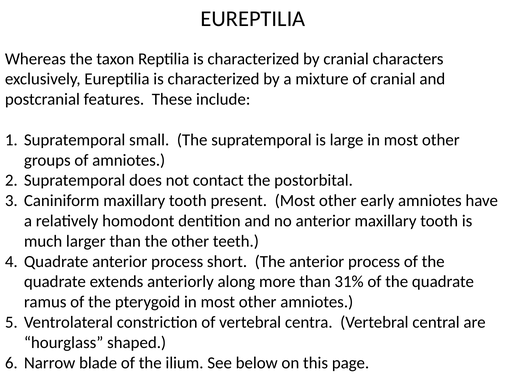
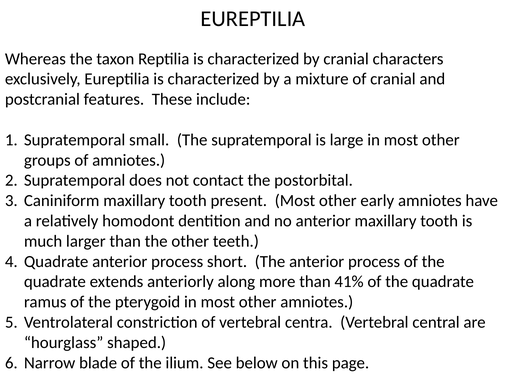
31%: 31% -> 41% (349, 281)
